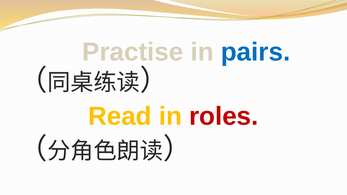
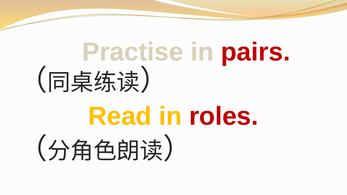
pairs colour: blue -> red (256, 52)
